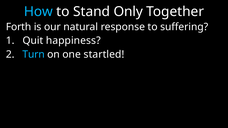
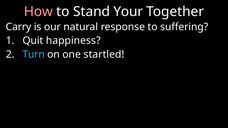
How colour: light blue -> pink (38, 12)
Only: Only -> Your (128, 12)
Forth: Forth -> Carry (19, 27)
